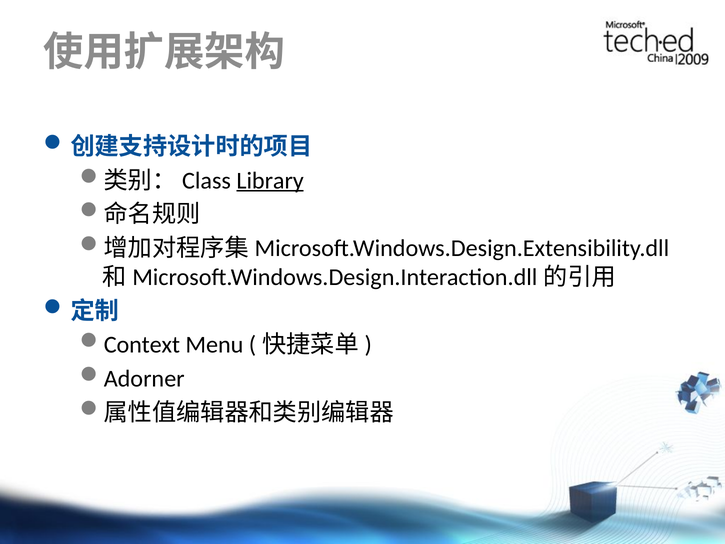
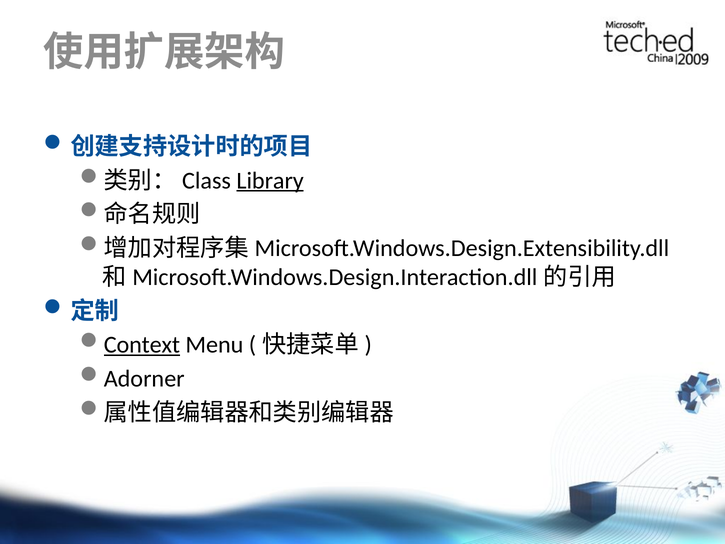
Context underline: none -> present (142, 345)
